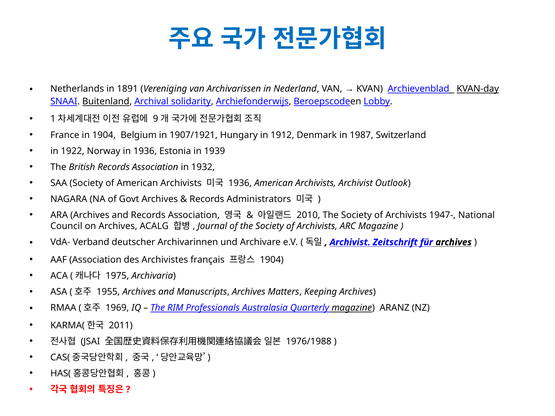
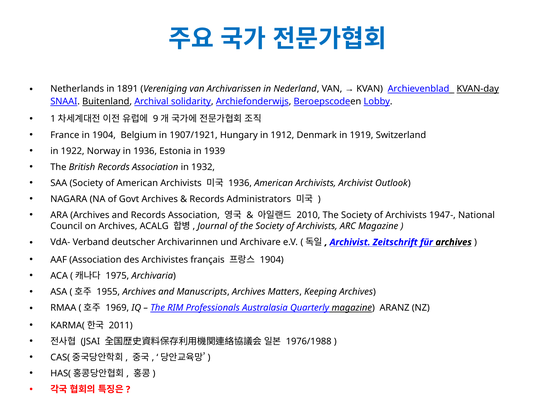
1987: 1987 -> 1919 (362, 135)
